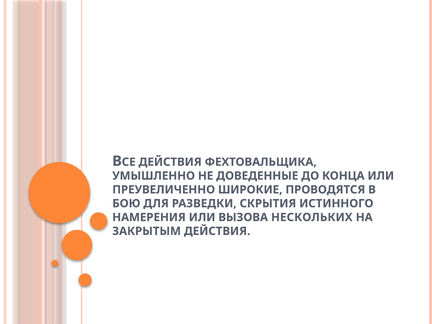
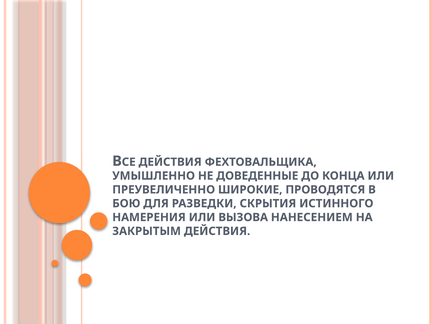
НЕСКОЛЬКИХ: НЕСКОЛЬКИХ -> НАНЕСЕНИЕМ (312, 217)
